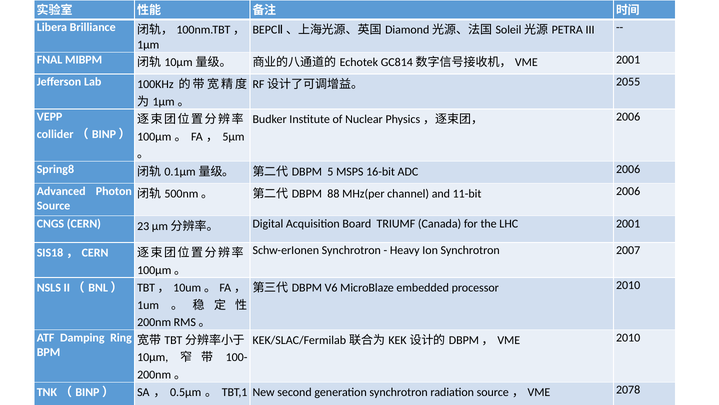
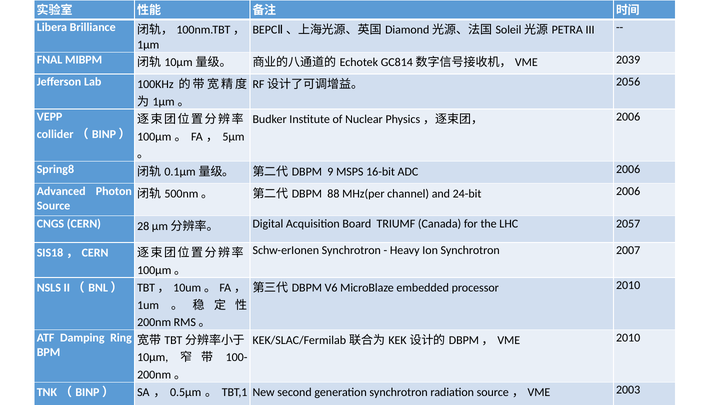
2001: 2001 -> 2039 (628, 60)
2055: 2055 -> 2056 (628, 82)
5: 5 -> 9 (330, 171)
11-bit: 11-bit -> 24-bit (467, 193)
23: 23 -> 28 (143, 226)
LHC 2001: 2001 -> 2057 (628, 223)
2078: 2078 -> 2003 (628, 389)
